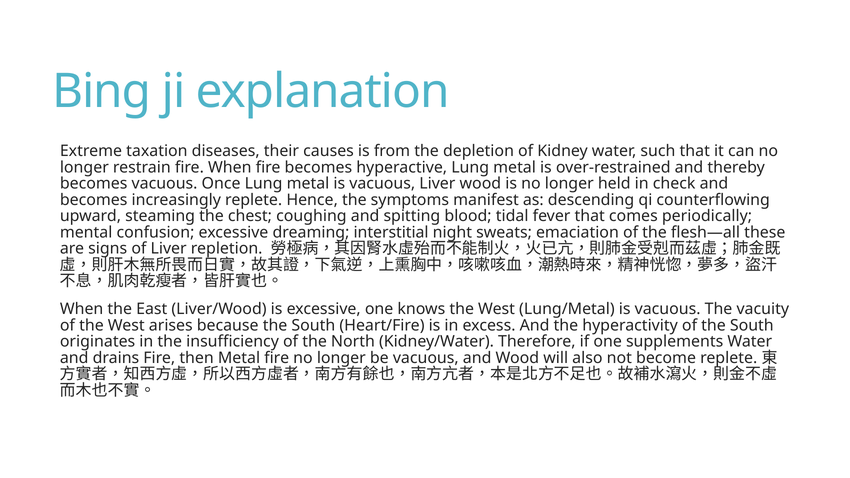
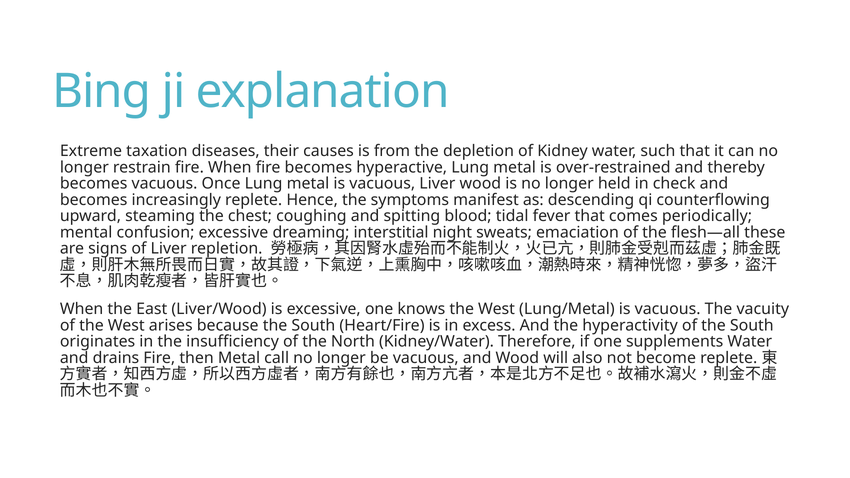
Metal fire: fire -> call (277, 358)
